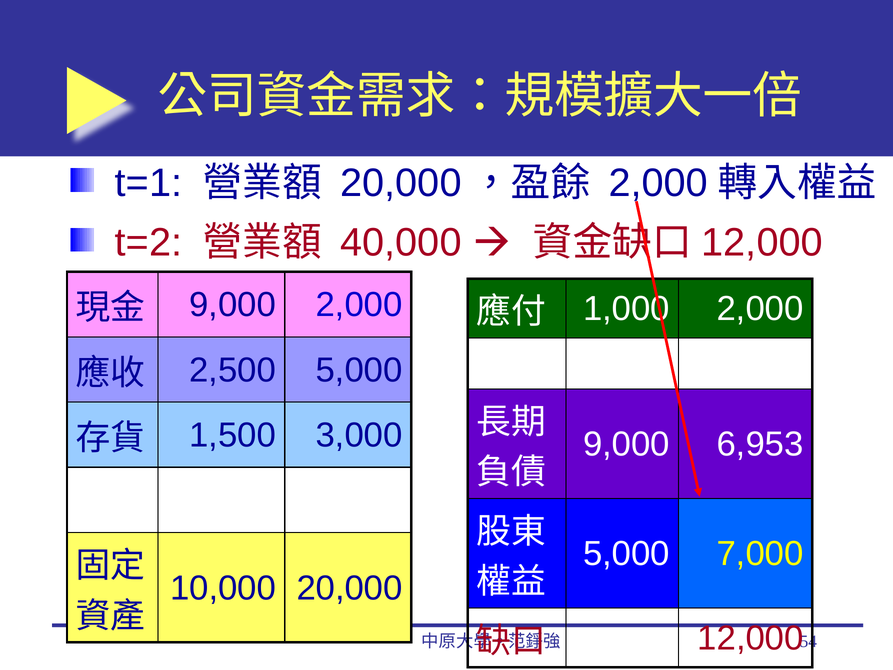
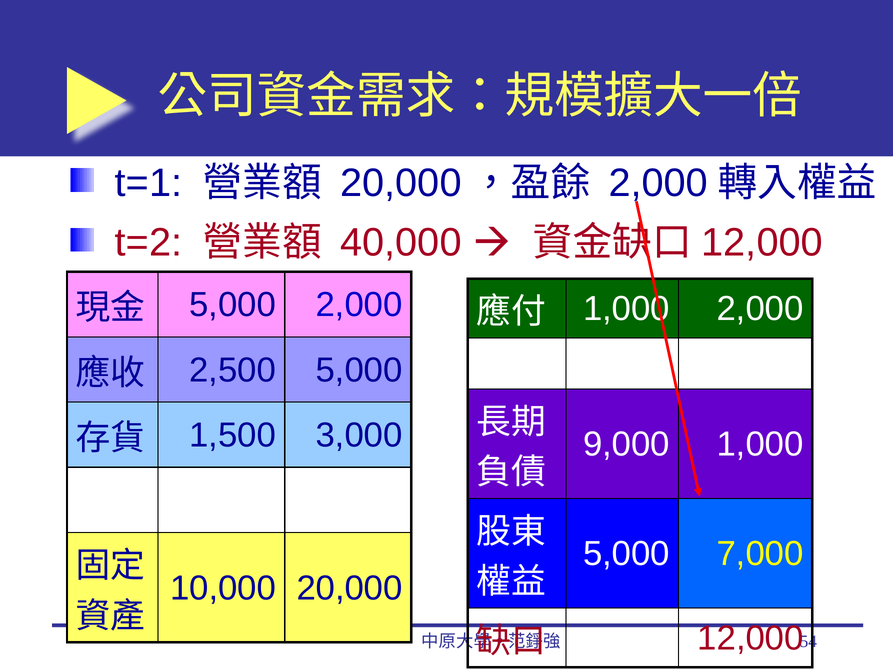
9,000: 9,000 -> 5,000 (233, 305)
9,000 6,953: 6,953 -> 1,000 (760, 444)
